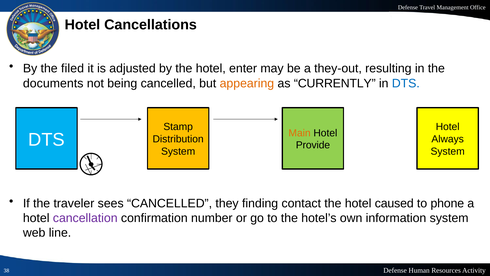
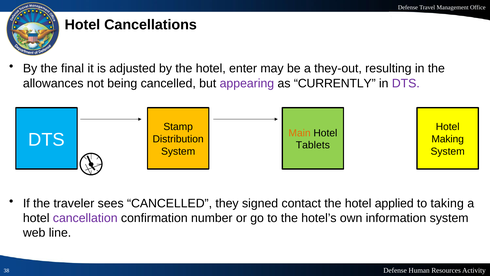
filed: filed -> final (73, 68)
documents: documents -> allowances (53, 83)
appearing colour: orange -> purple (247, 83)
DTS colour: blue -> purple (406, 83)
Always: Always -> Making (448, 139)
Provide: Provide -> Tablets (313, 145)
finding: finding -> signed (260, 203)
caused: caused -> applied (394, 203)
phone: phone -> taking (447, 203)
